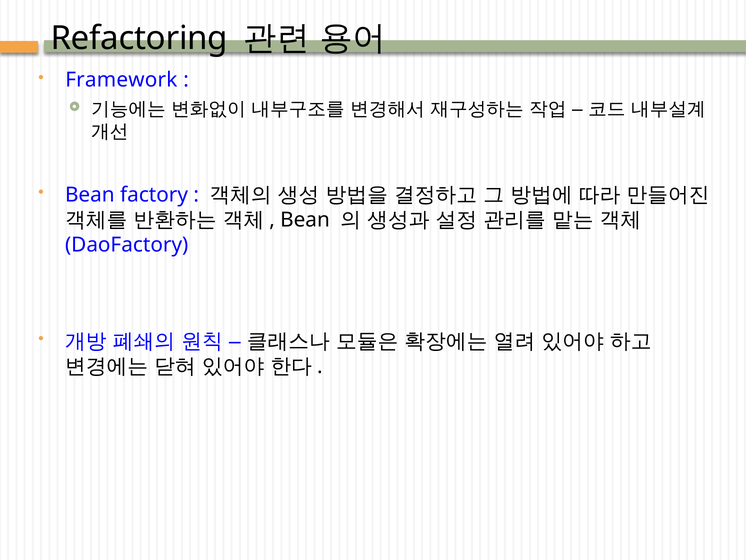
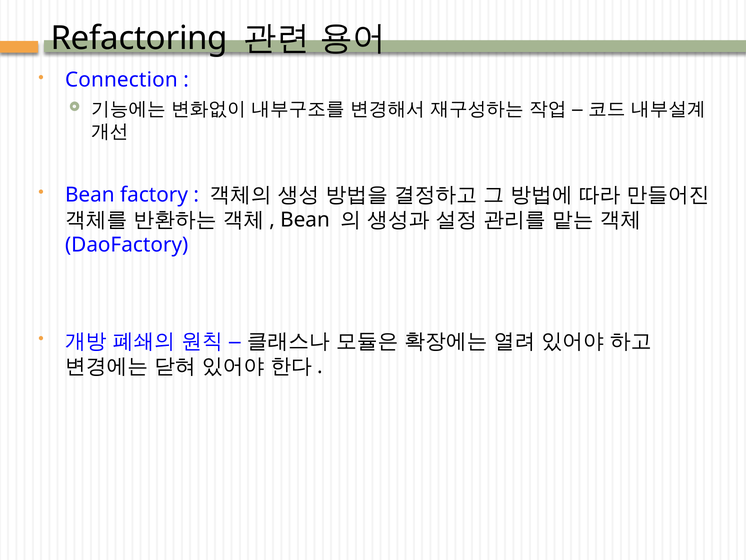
Framework: Framework -> Connection (121, 80)
